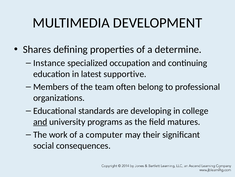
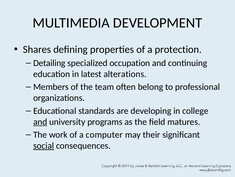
determine: determine -> protection (178, 49)
Instance: Instance -> Detailing (49, 63)
supportive: supportive -> alterations (125, 74)
social underline: none -> present (44, 145)
